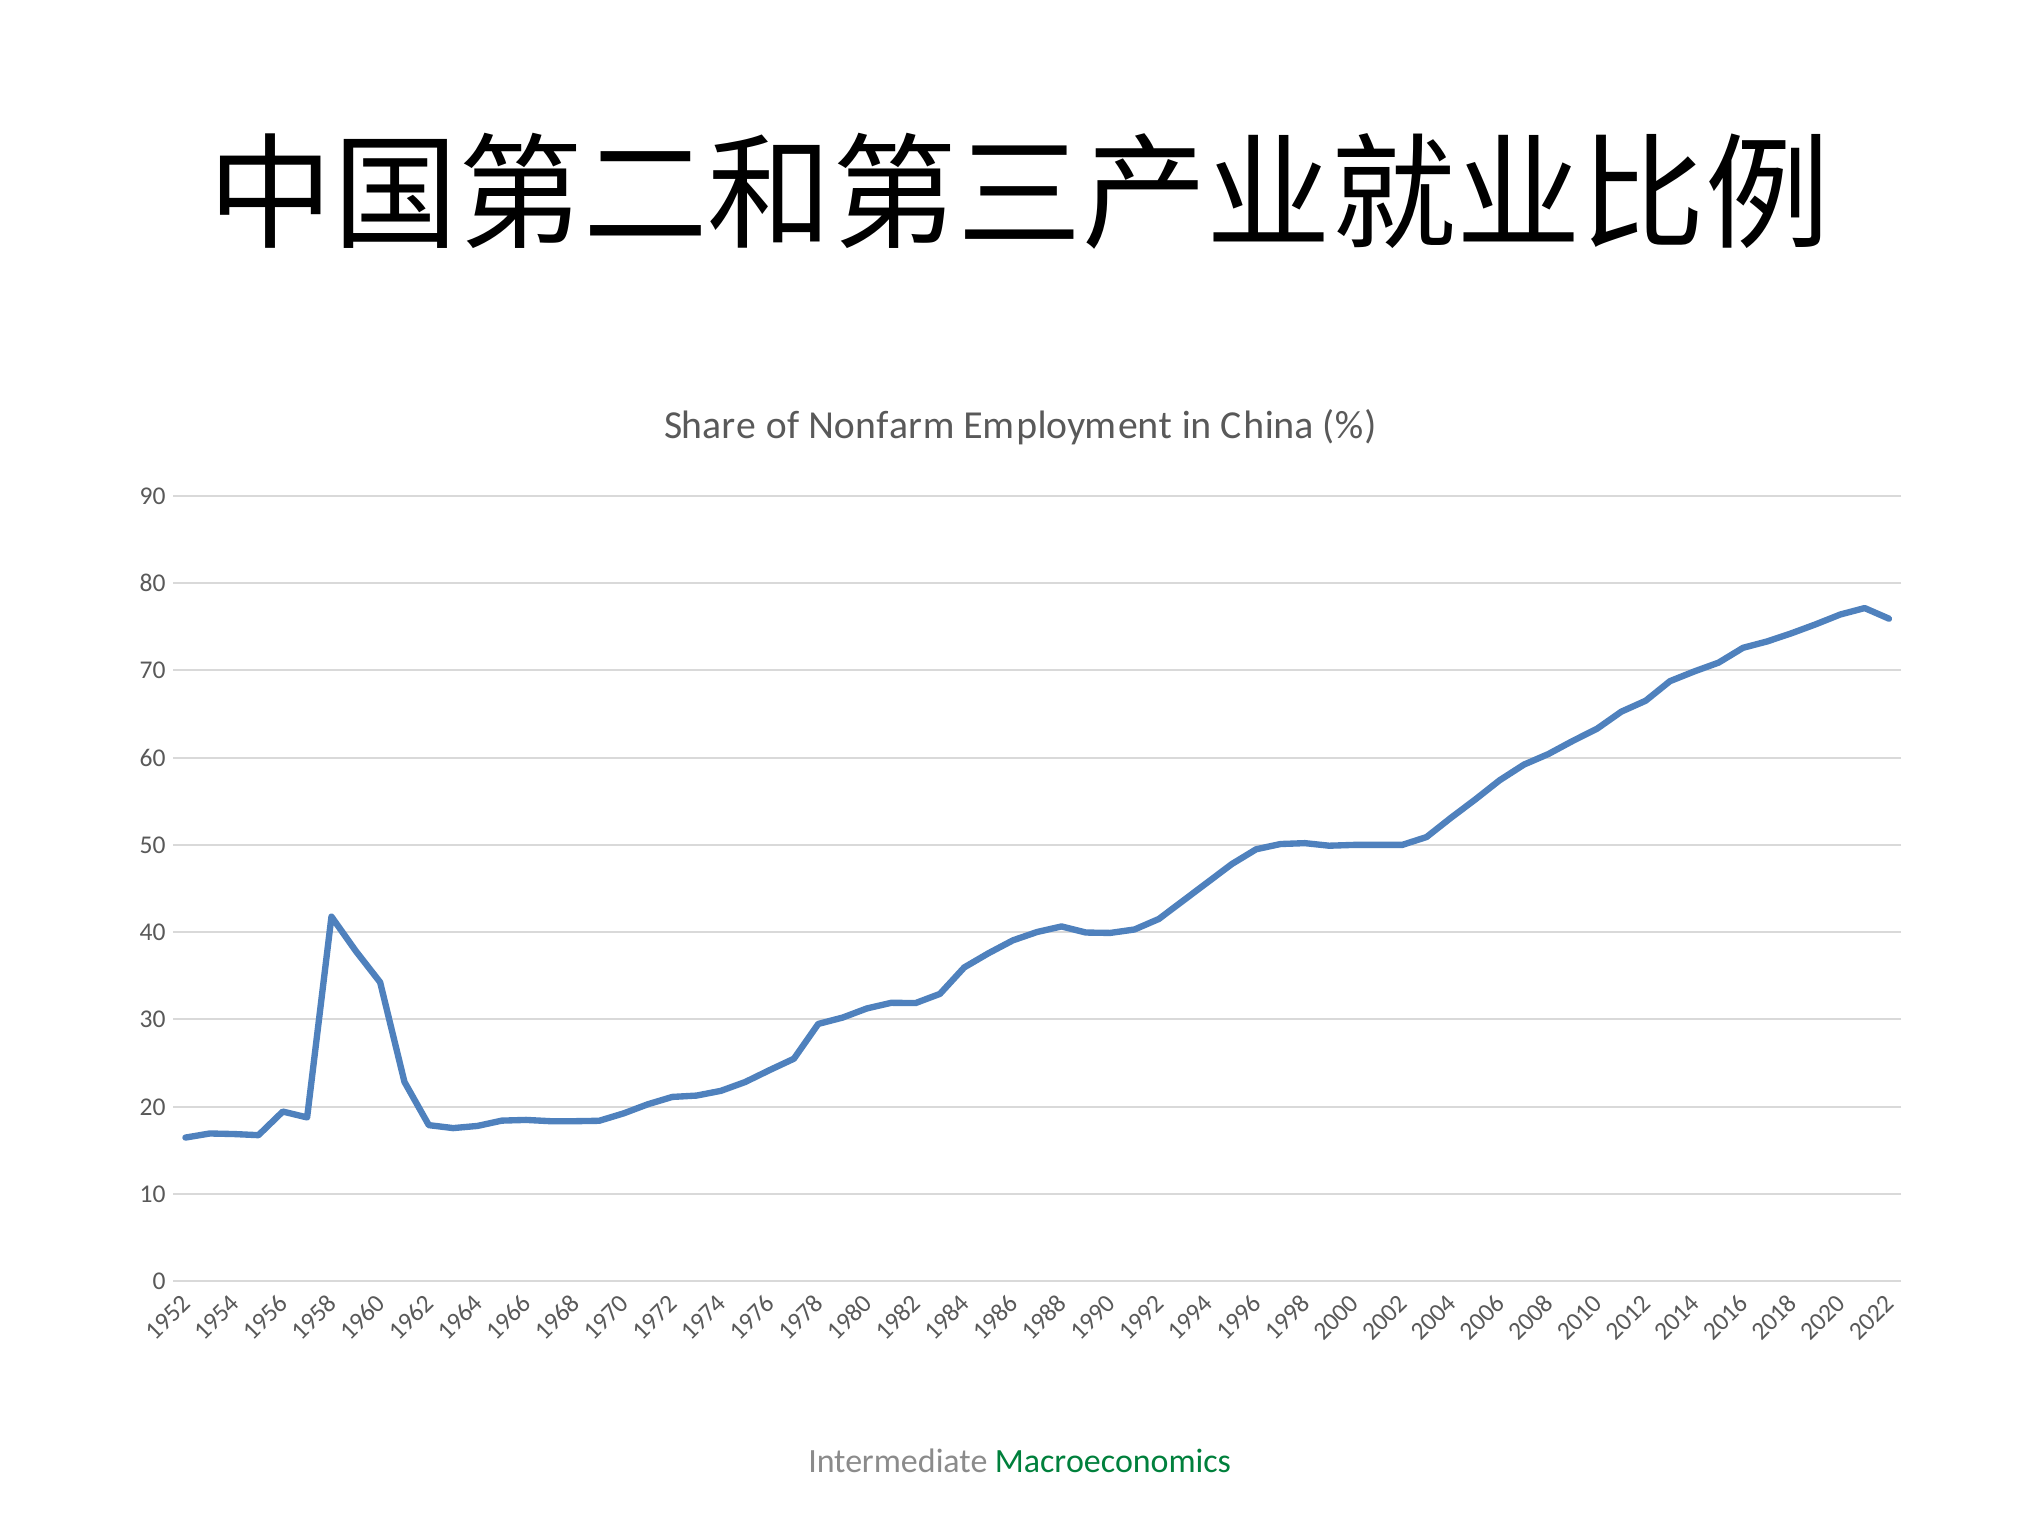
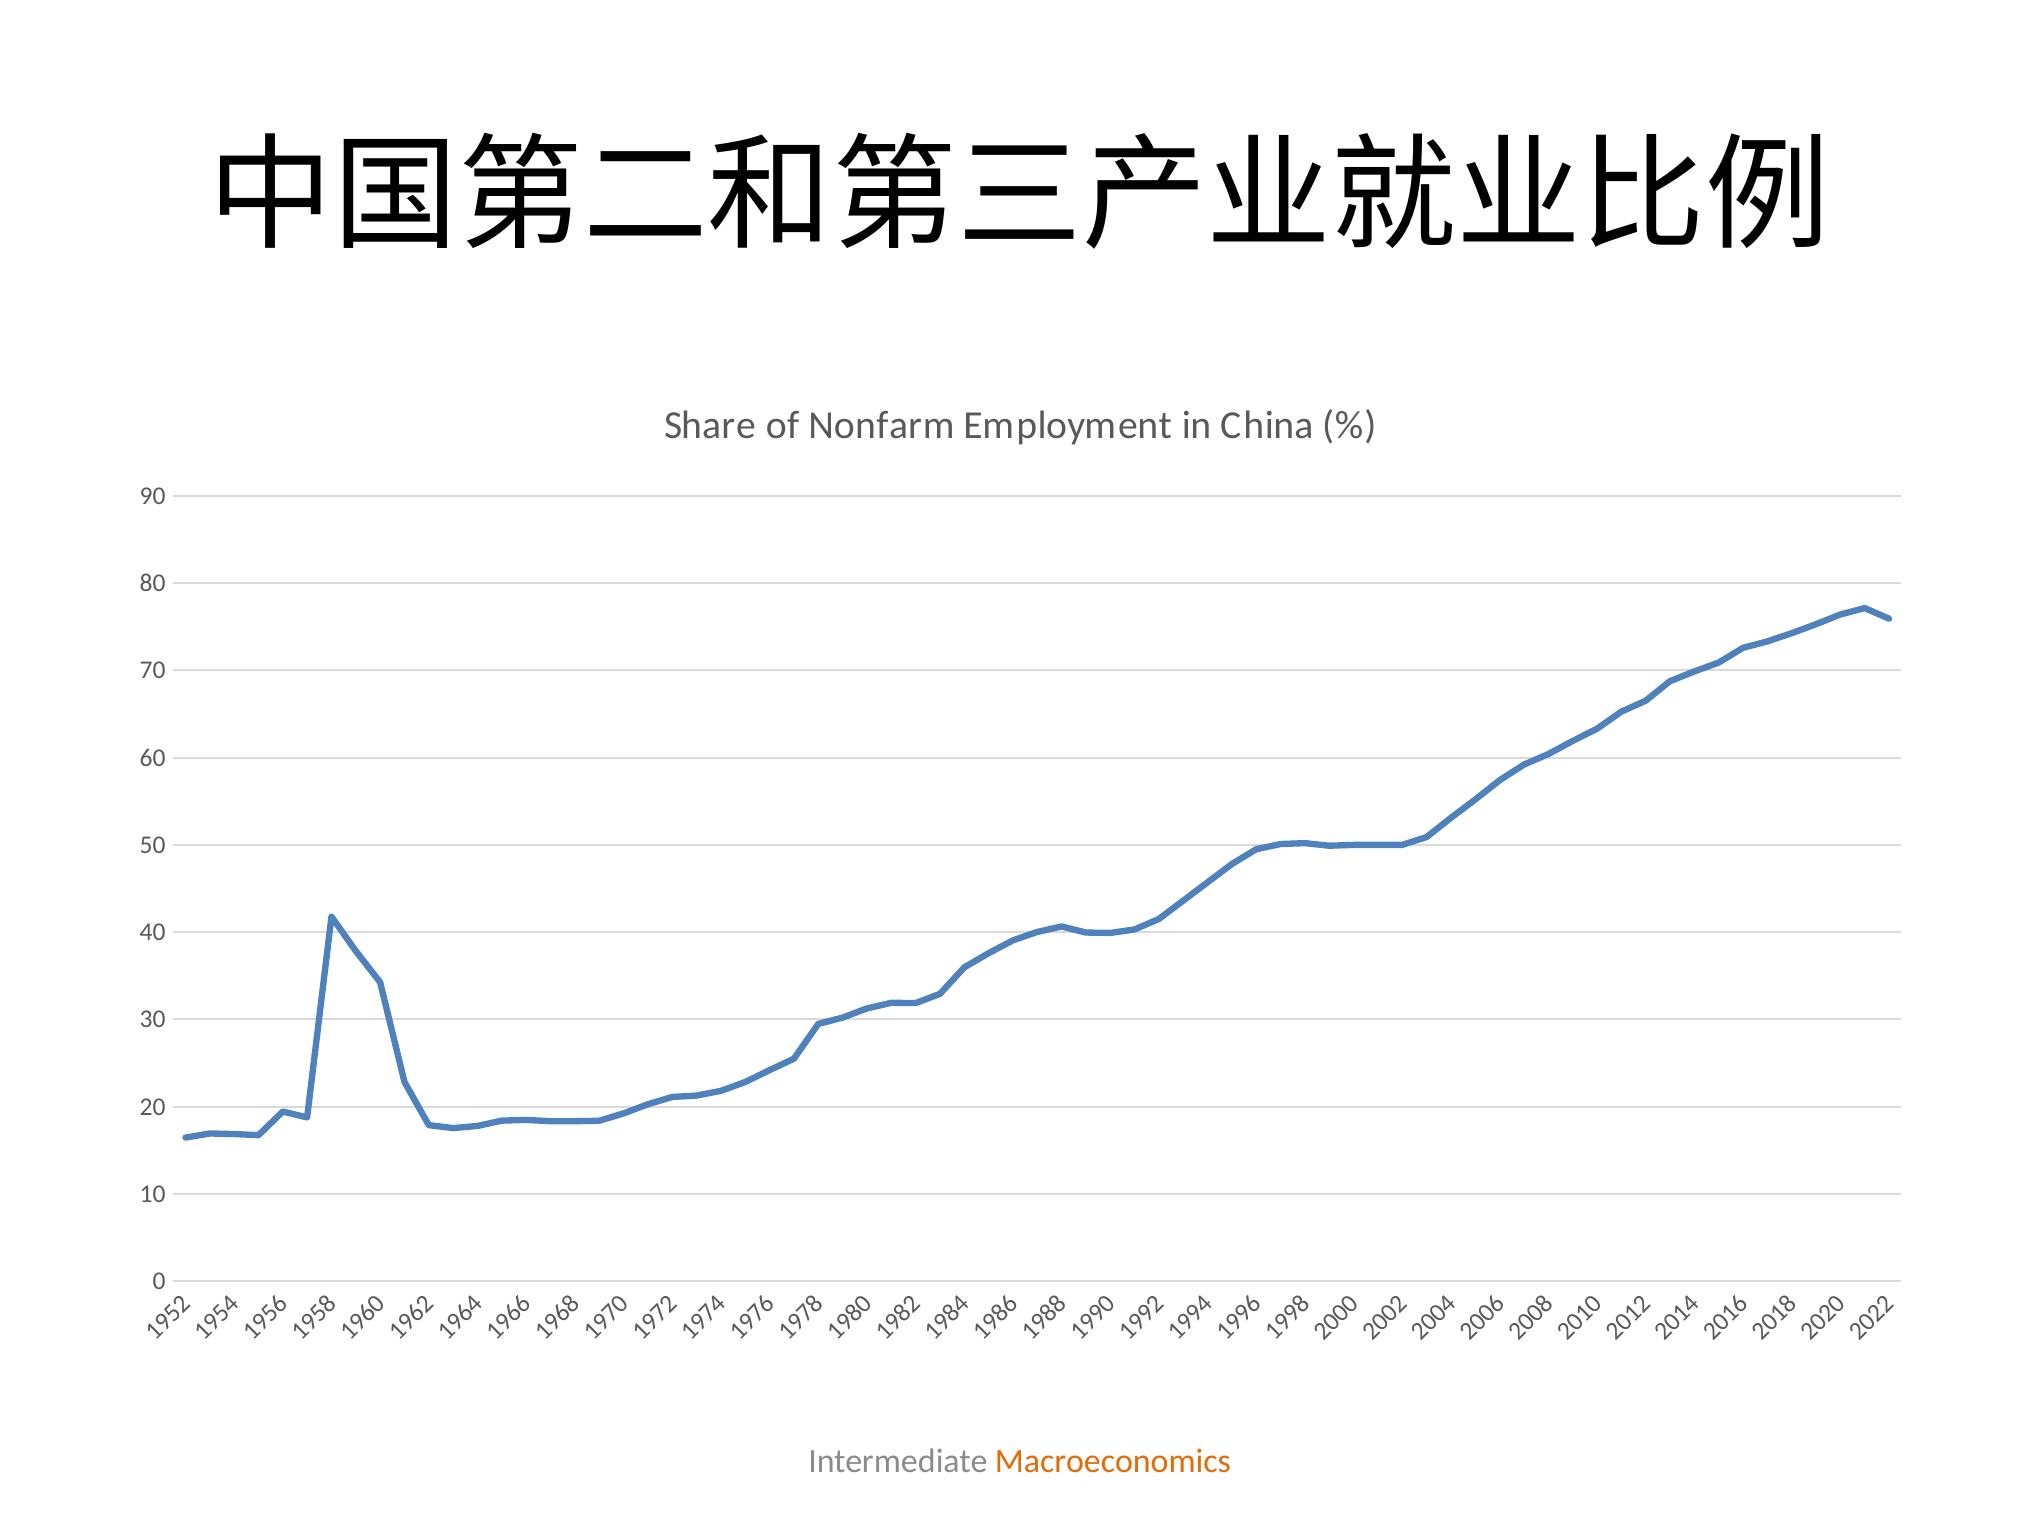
Macroeconomics colour: green -> orange (1113, 1461)
